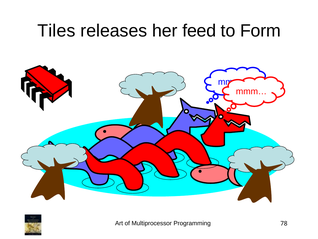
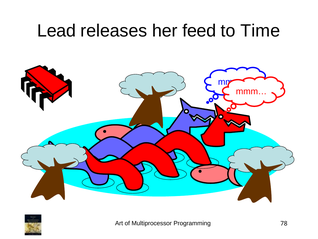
Tiles: Tiles -> Lead (57, 31)
Form: Form -> Time (260, 31)
